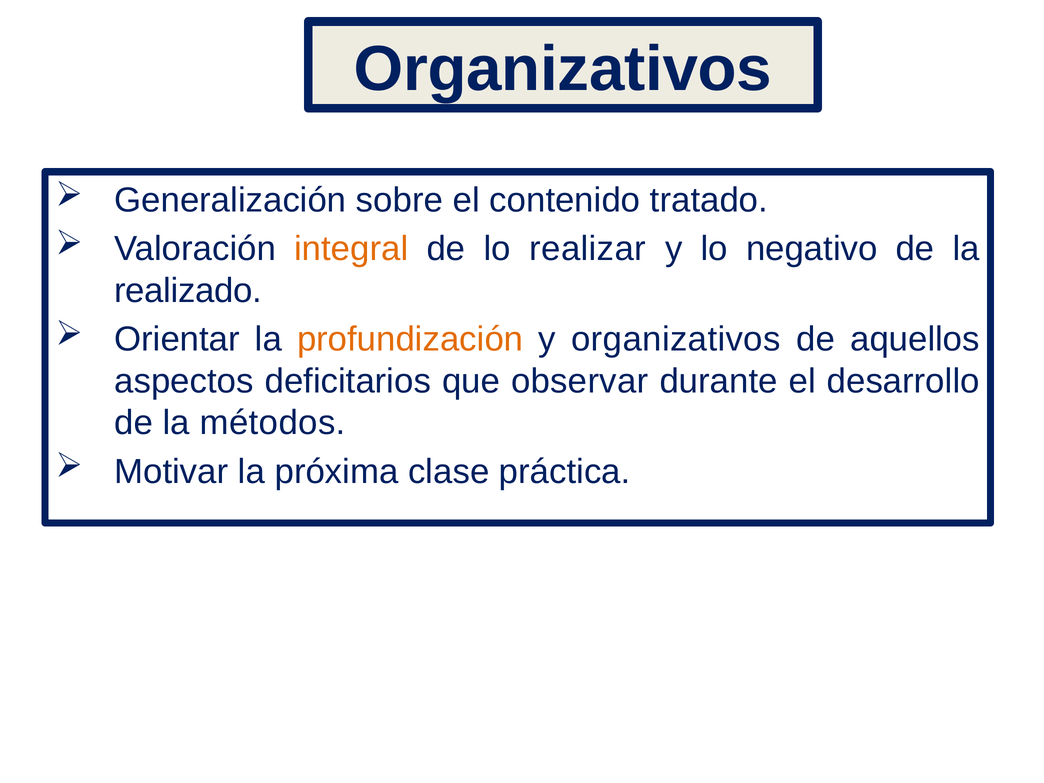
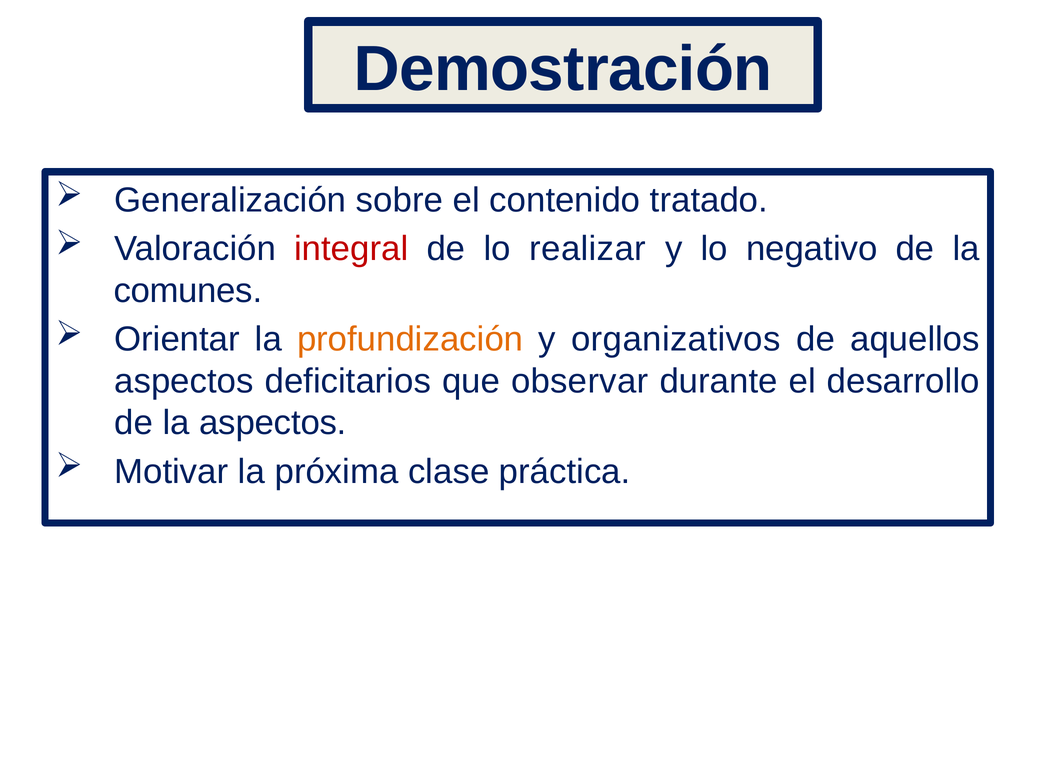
Organizativos: Organizativos -> Demostración (563, 69)
integral colour: orange -> red (351, 249)
realizado: realizado -> comunes (188, 291)
la métodos: métodos -> aspectos (273, 423)
